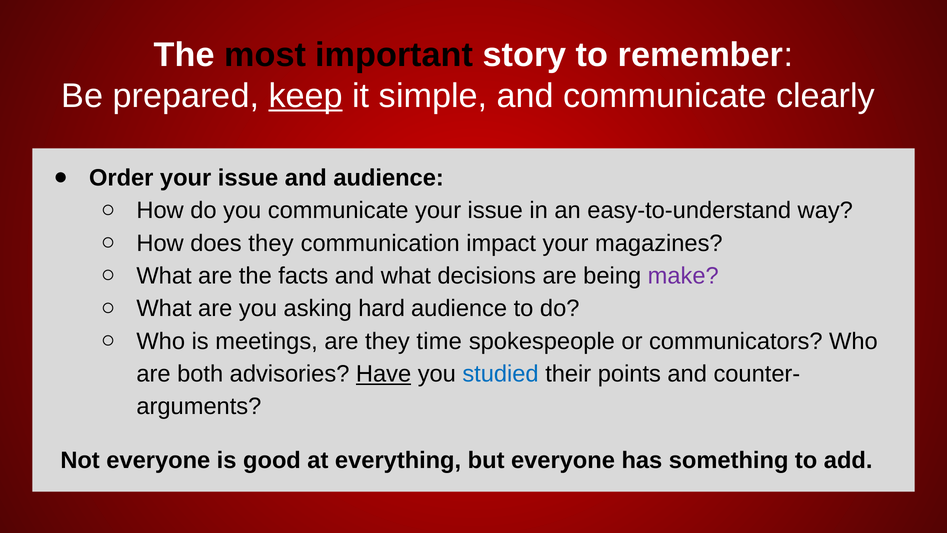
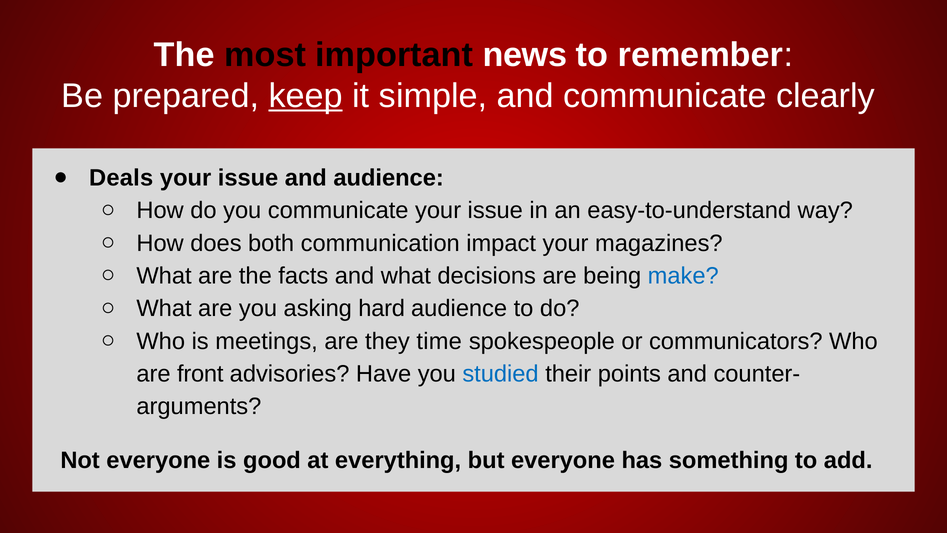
story: story -> news (525, 55)
Order: Order -> Deals (121, 178)
does they: they -> both (271, 243)
make colour: purple -> blue (683, 276)
both: both -> front (200, 374)
Have underline: present -> none (384, 374)
